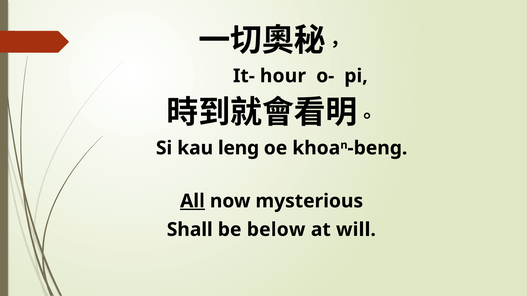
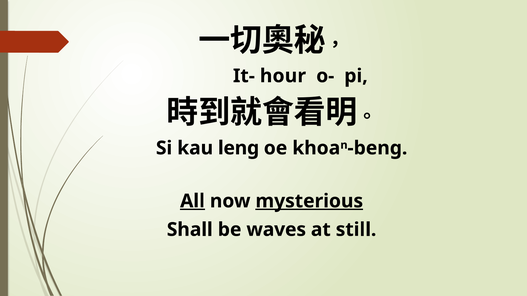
mysterious underline: none -> present (309, 201)
below: below -> waves (276, 230)
will: will -> still (356, 230)
